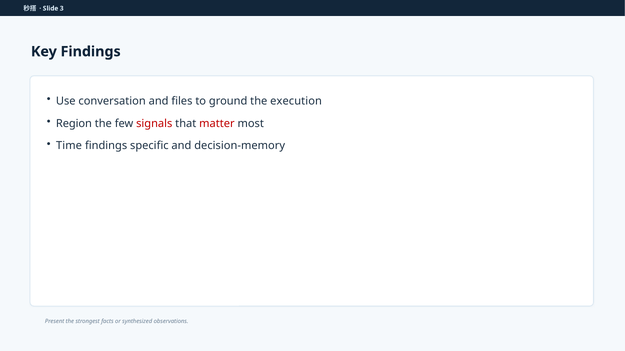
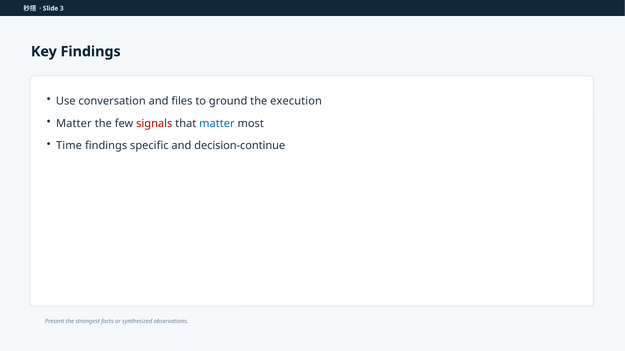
Region: Region -> Matter (74, 124)
matter colour: red -> blue (217, 124)
decision-memory: decision-memory -> decision-continue (240, 146)
